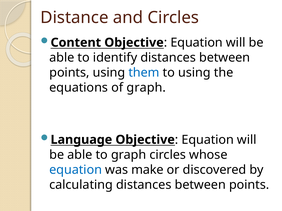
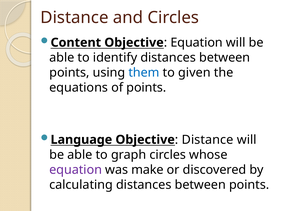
to using: using -> given (194, 73)
of graph: graph -> points (146, 88)
Equation: Equation -> Distance (208, 140)
equation colour: blue -> purple (76, 170)
